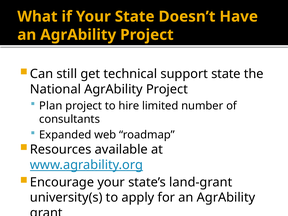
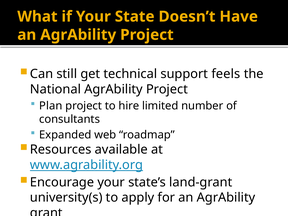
support state: state -> feels (226, 74)
